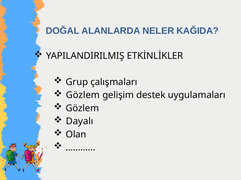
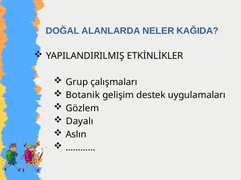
Gözlem: Gözlem -> Botanik (83, 95)
Olan: Olan -> Aslın (76, 135)
